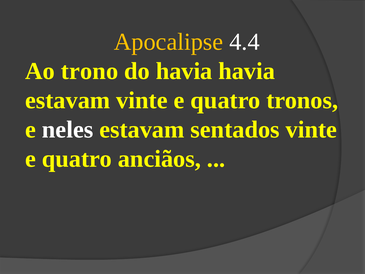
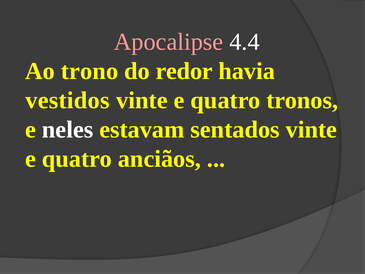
Apocalipse colour: yellow -> pink (169, 42)
do havia: havia -> redor (184, 71)
estavam: estavam -> vestidos (68, 100)
